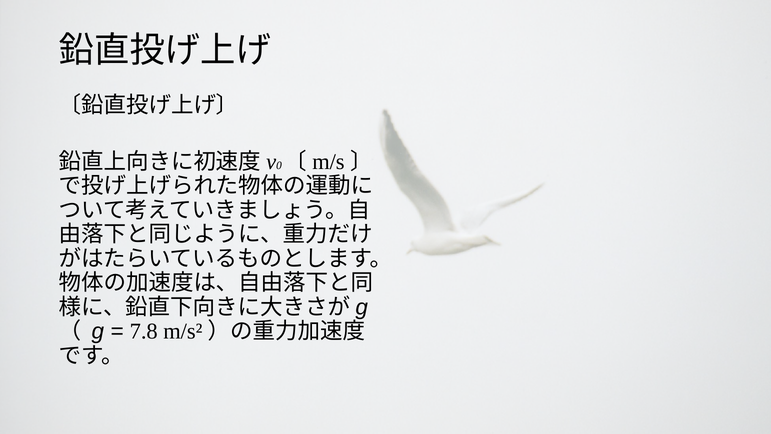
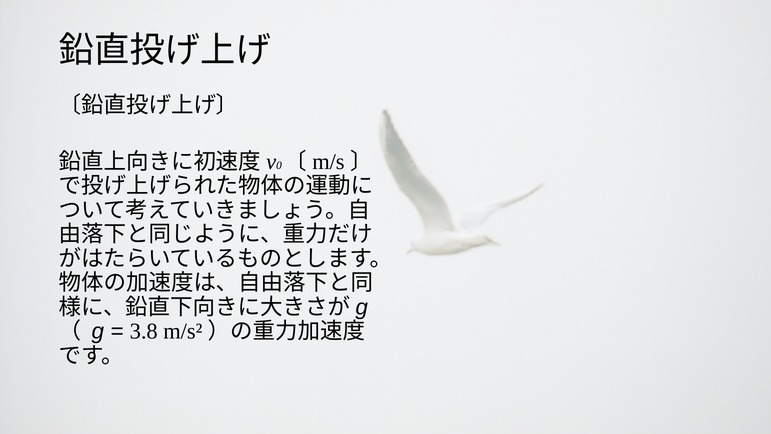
7.8: 7.8 -> 3.8 (144, 331)
